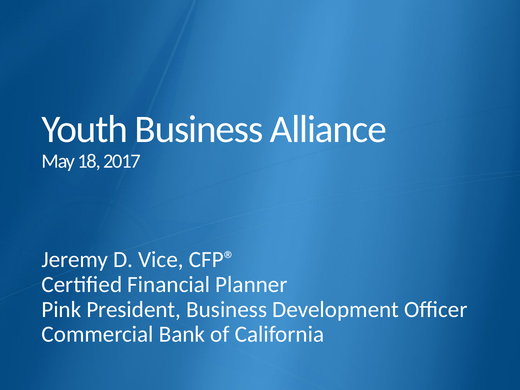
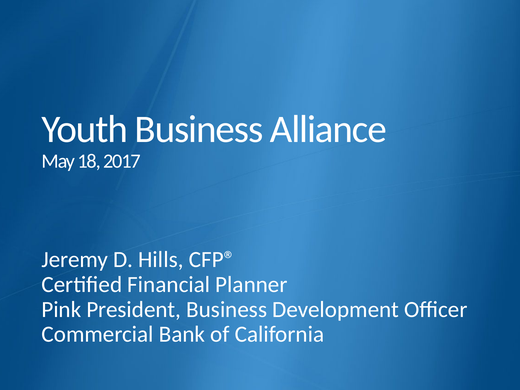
Vice: Vice -> Hills (161, 259)
